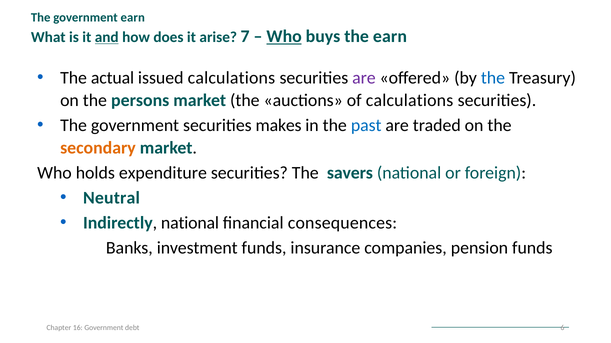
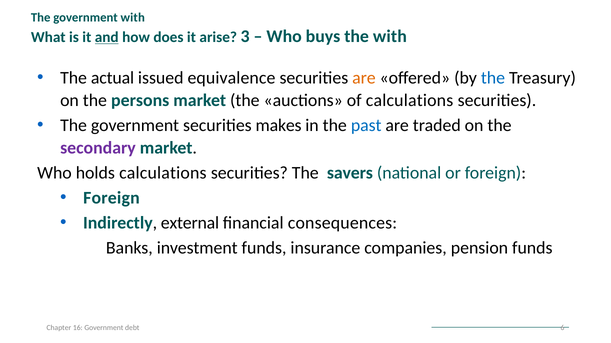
government earn: earn -> with (133, 18)
7: 7 -> 3 (245, 36)
Who underline: present -> none (284, 36)
the earn: earn -> with (390, 36)
issued calculations: calculations -> equivalence (231, 78)
are colour: purple -> orange (364, 78)
secondary colour: orange -> purple (98, 148)
holds expenditure: expenditure -> calculations (163, 173)
Neutral: Neutral -> Foreign (111, 198)
Indirectly national: national -> external (190, 223)
